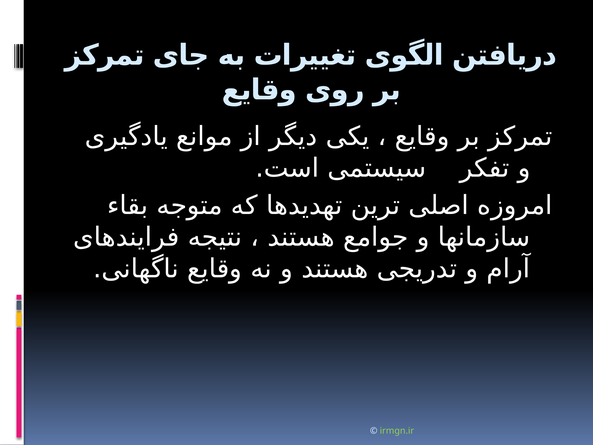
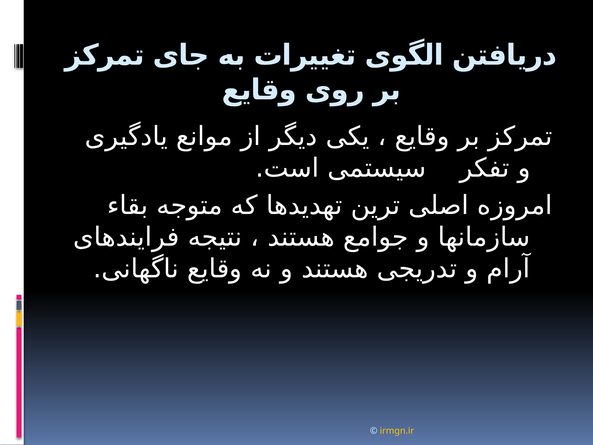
irmgn.ir colour: light green -> yellow (397, 431)
